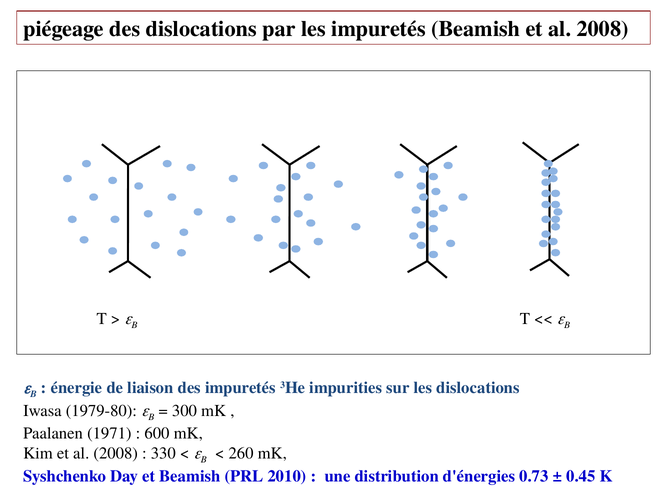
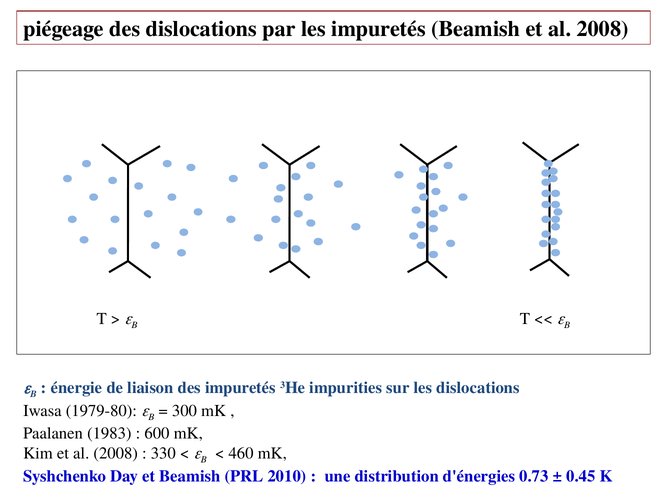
1971: 1971 -> 1983 (109, 434)
260: 260 -> 460 (241, 454)
